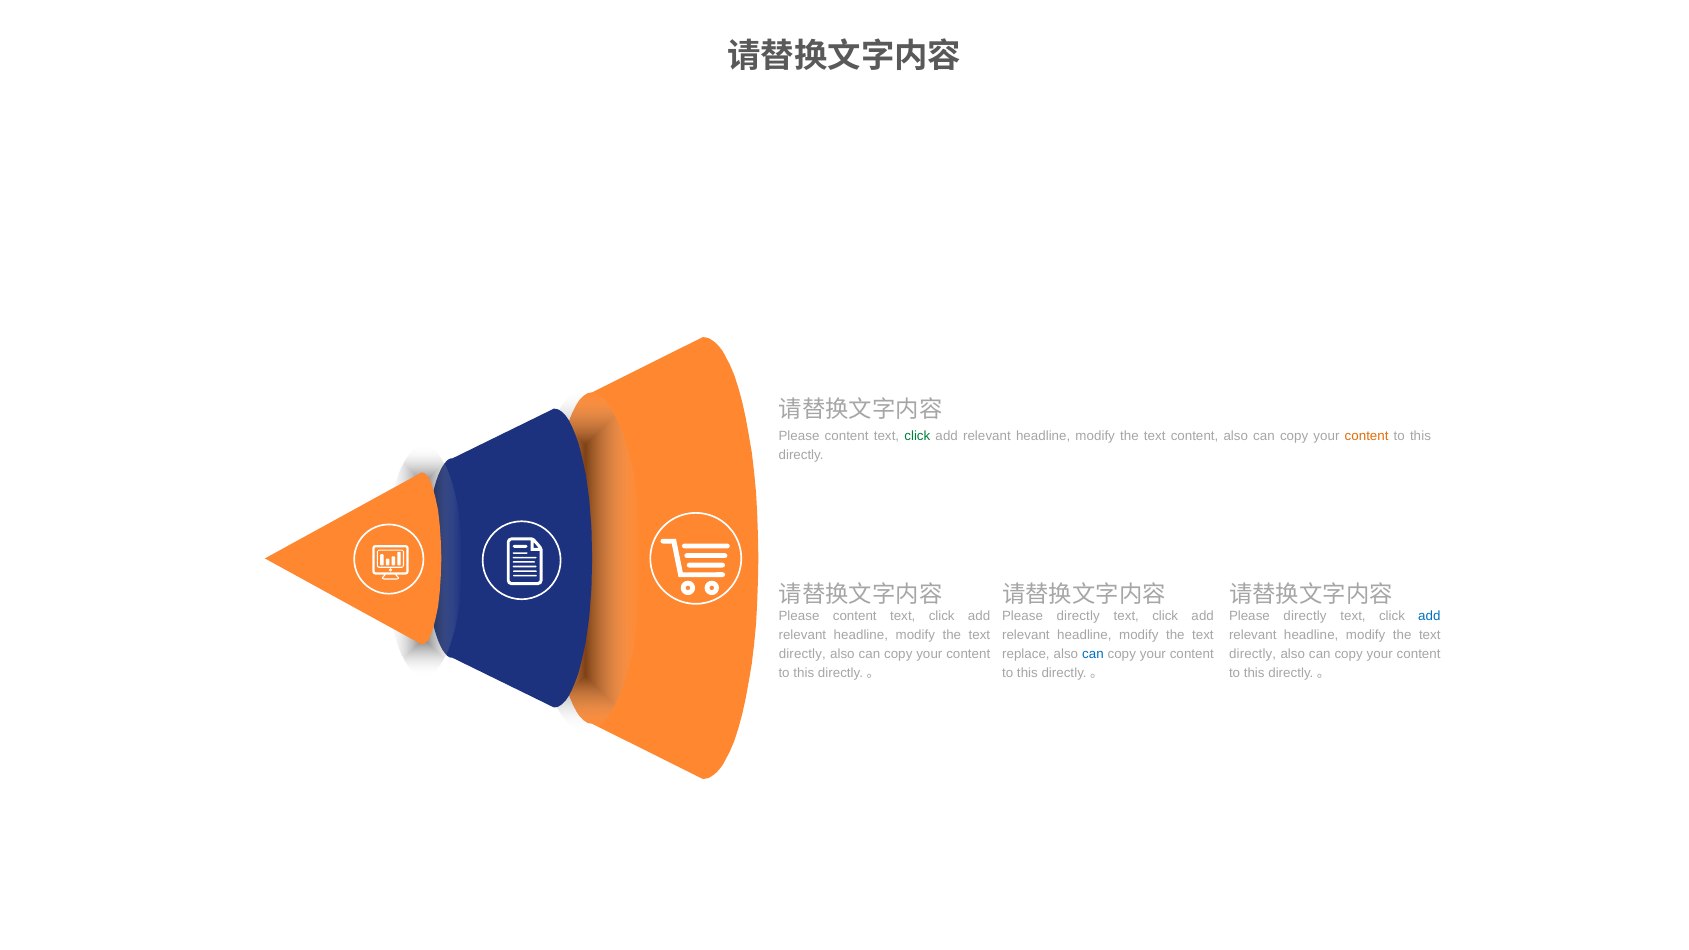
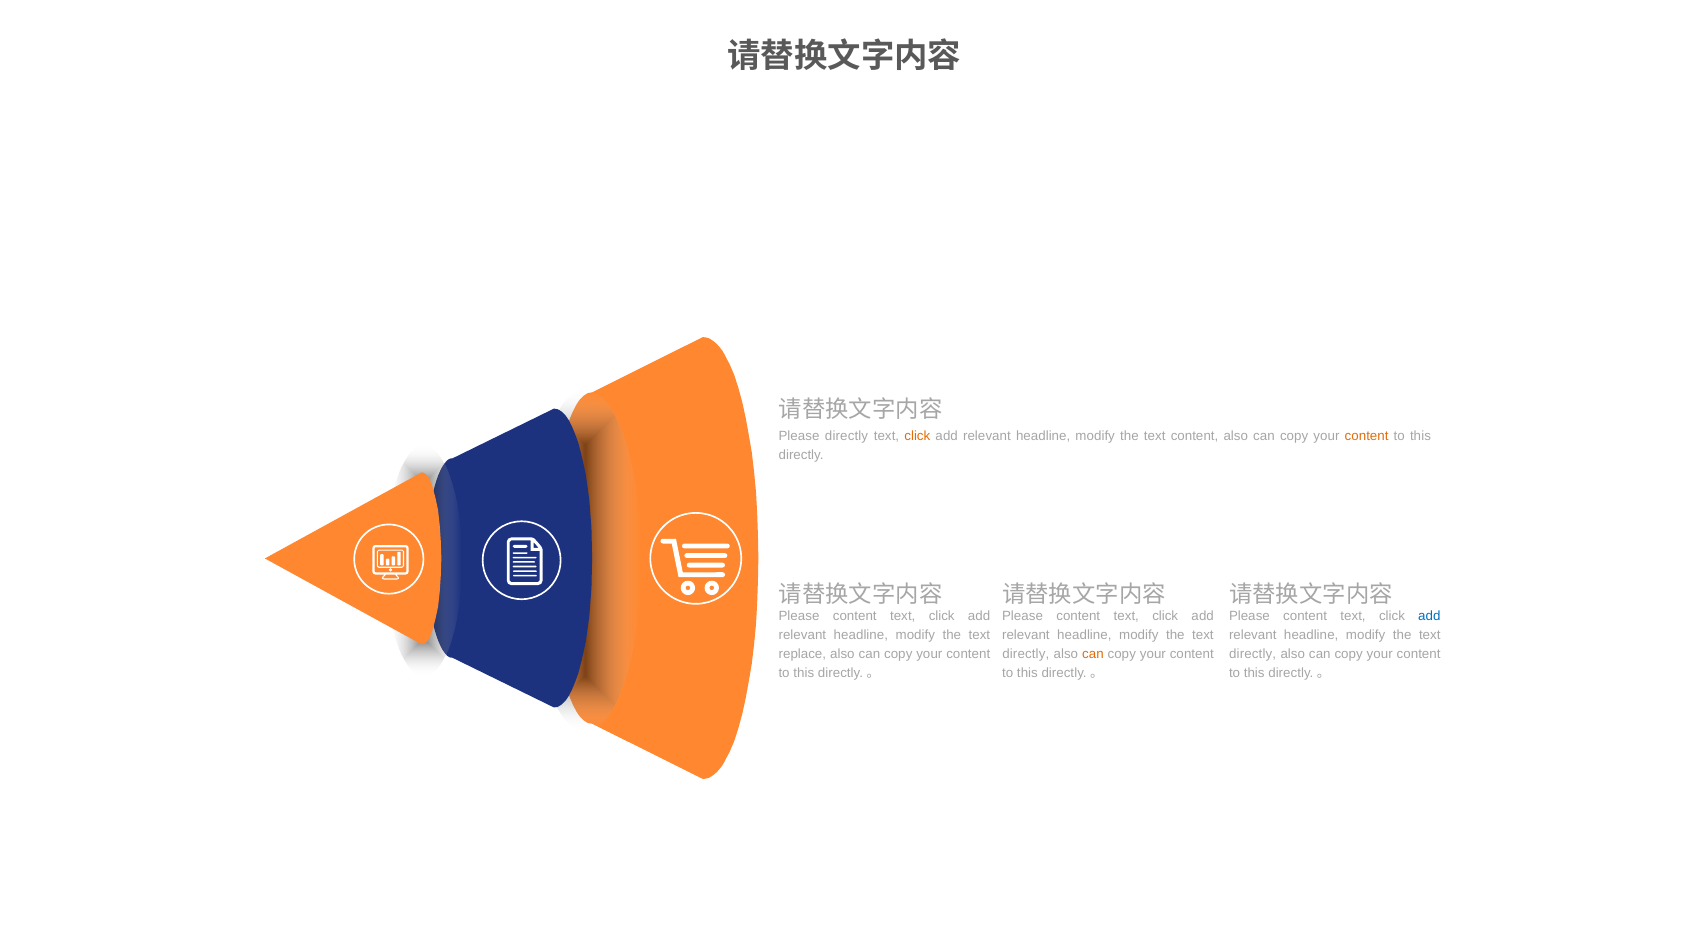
content: content -> directly (847, 436)
click colour: green -> orange (917, 436)
directly: directly -> content (1078, 616)
directly: directly -> content (1305, 616)
directly: directly -> replace (802, 654)
replace: replace -> directly (1026, 654)
can colour: blue -> orange (1093, 654)
